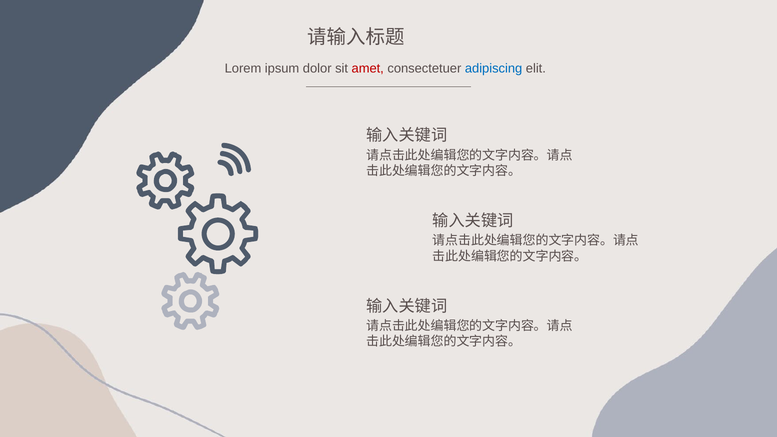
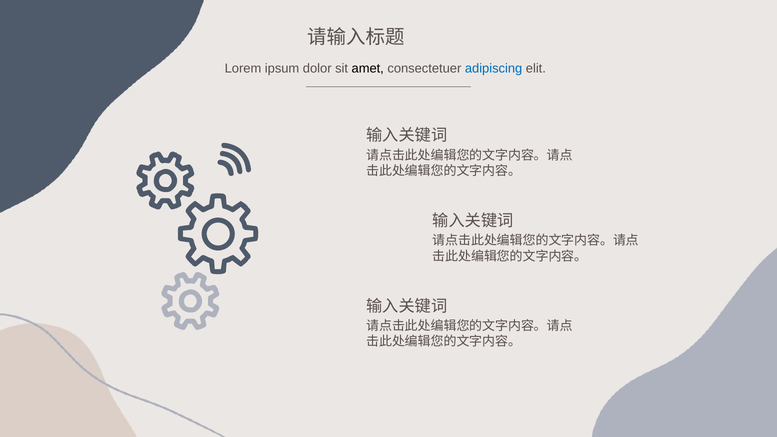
amet colour: red -> black (368, 68)
